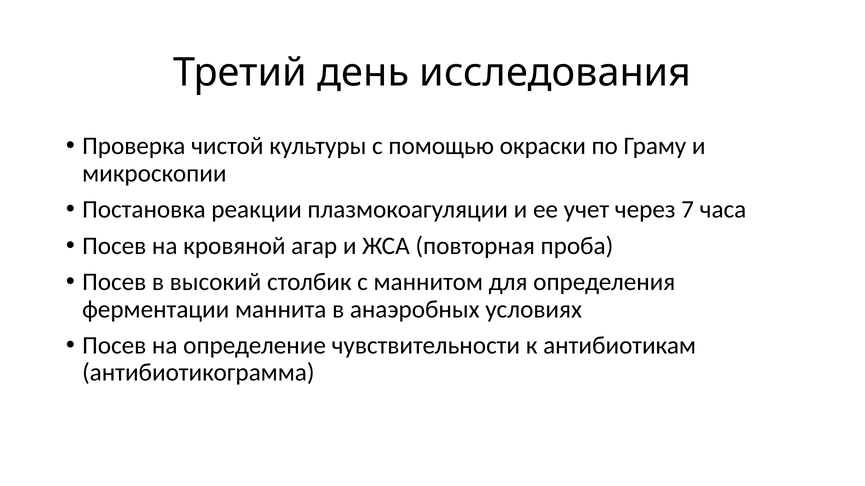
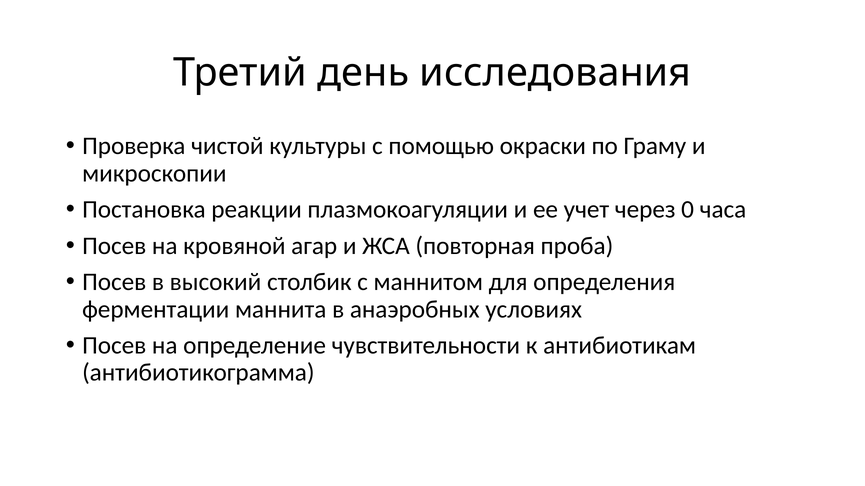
7: 7 -> 0 (688, 210)
